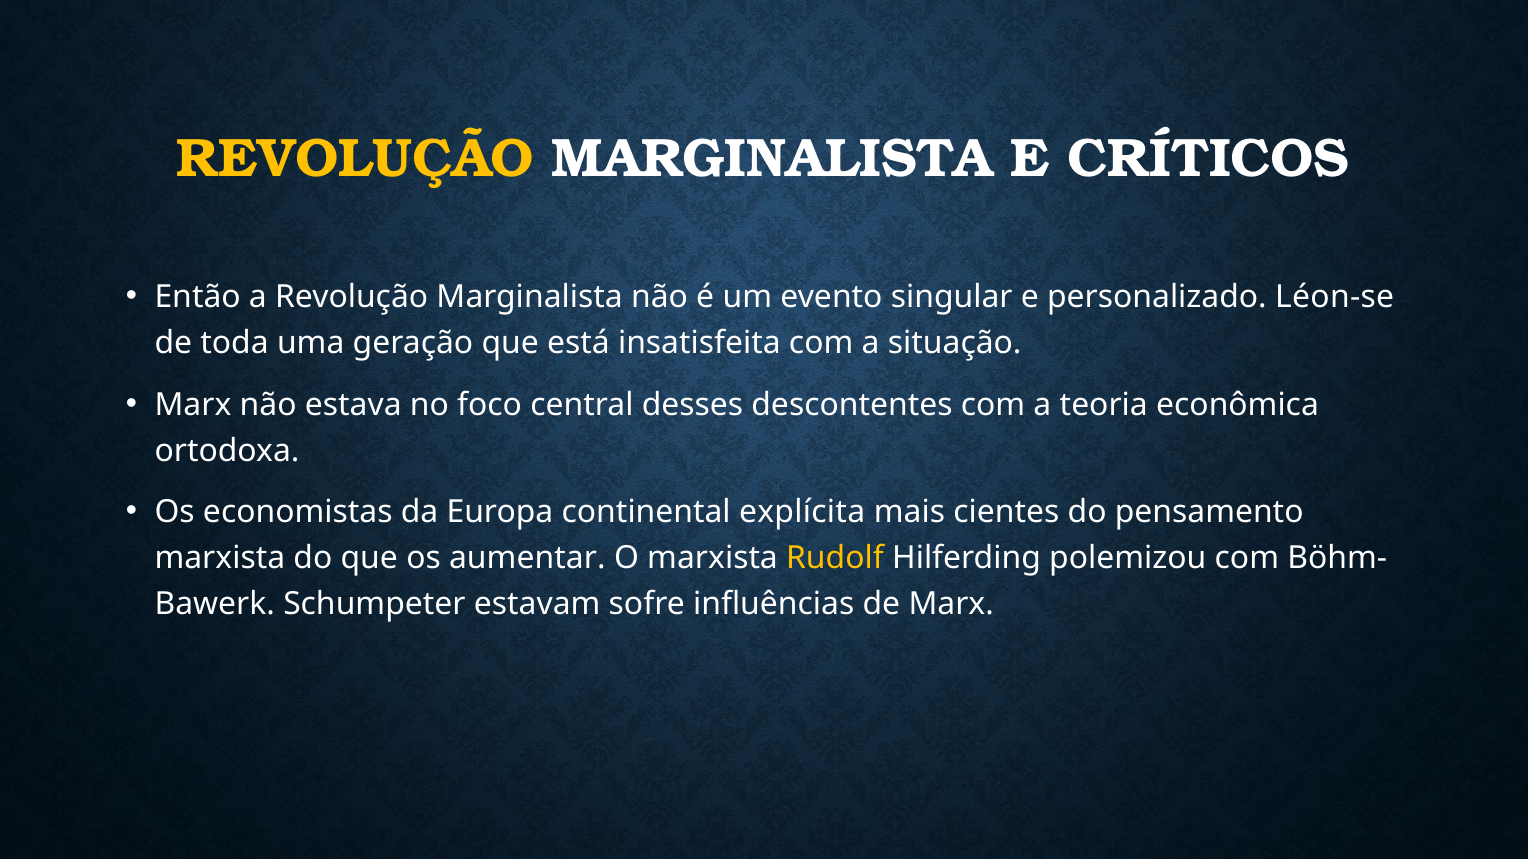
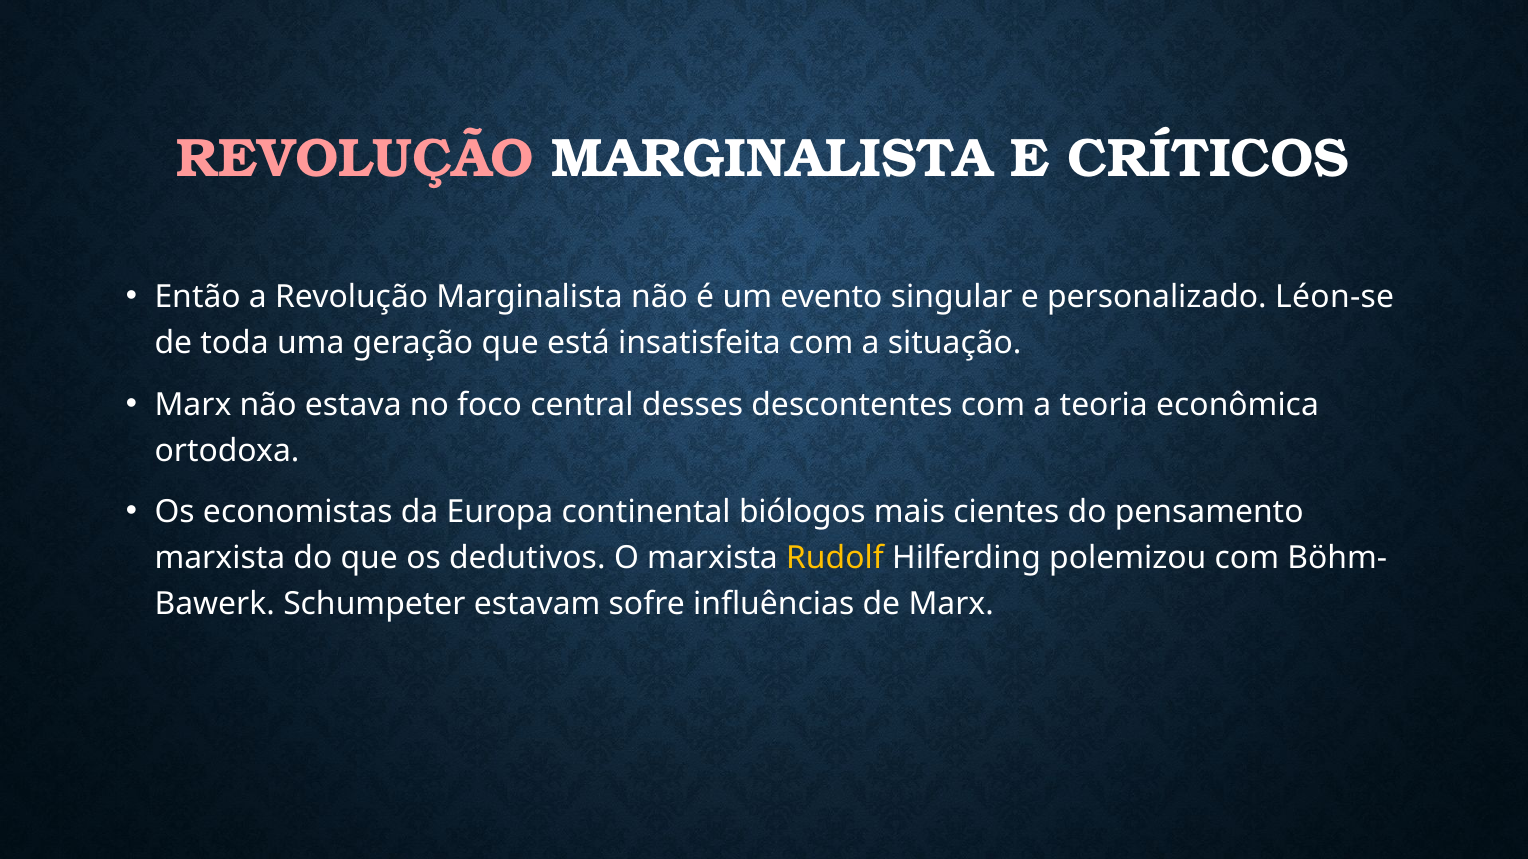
REVOLUÇÃO colour: yellow -> pink (355, 159)
explícita: explícita -> biólogos (802, 513)
aumentar: aumentar -> dedutivos (527, 558)
